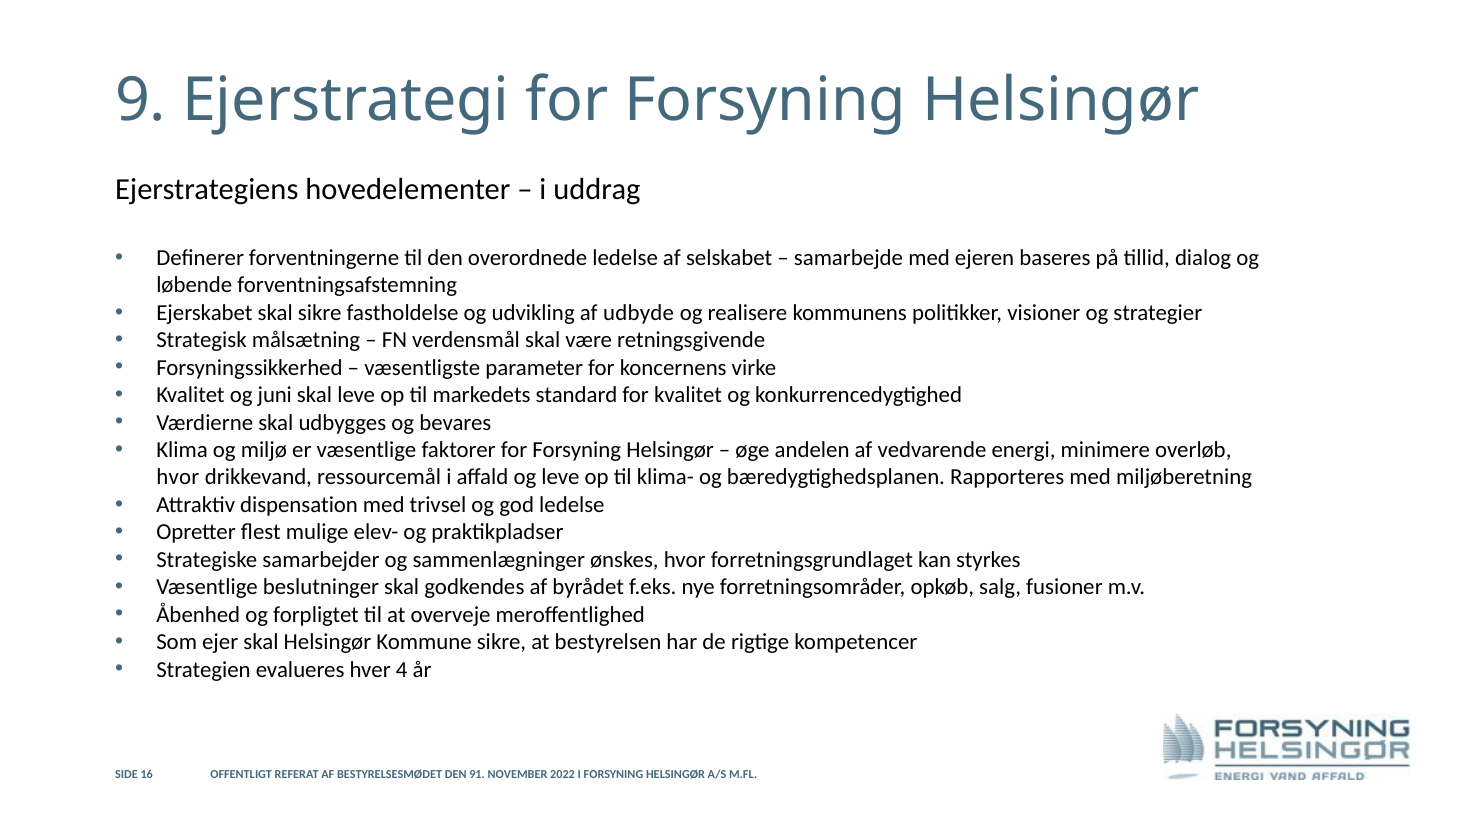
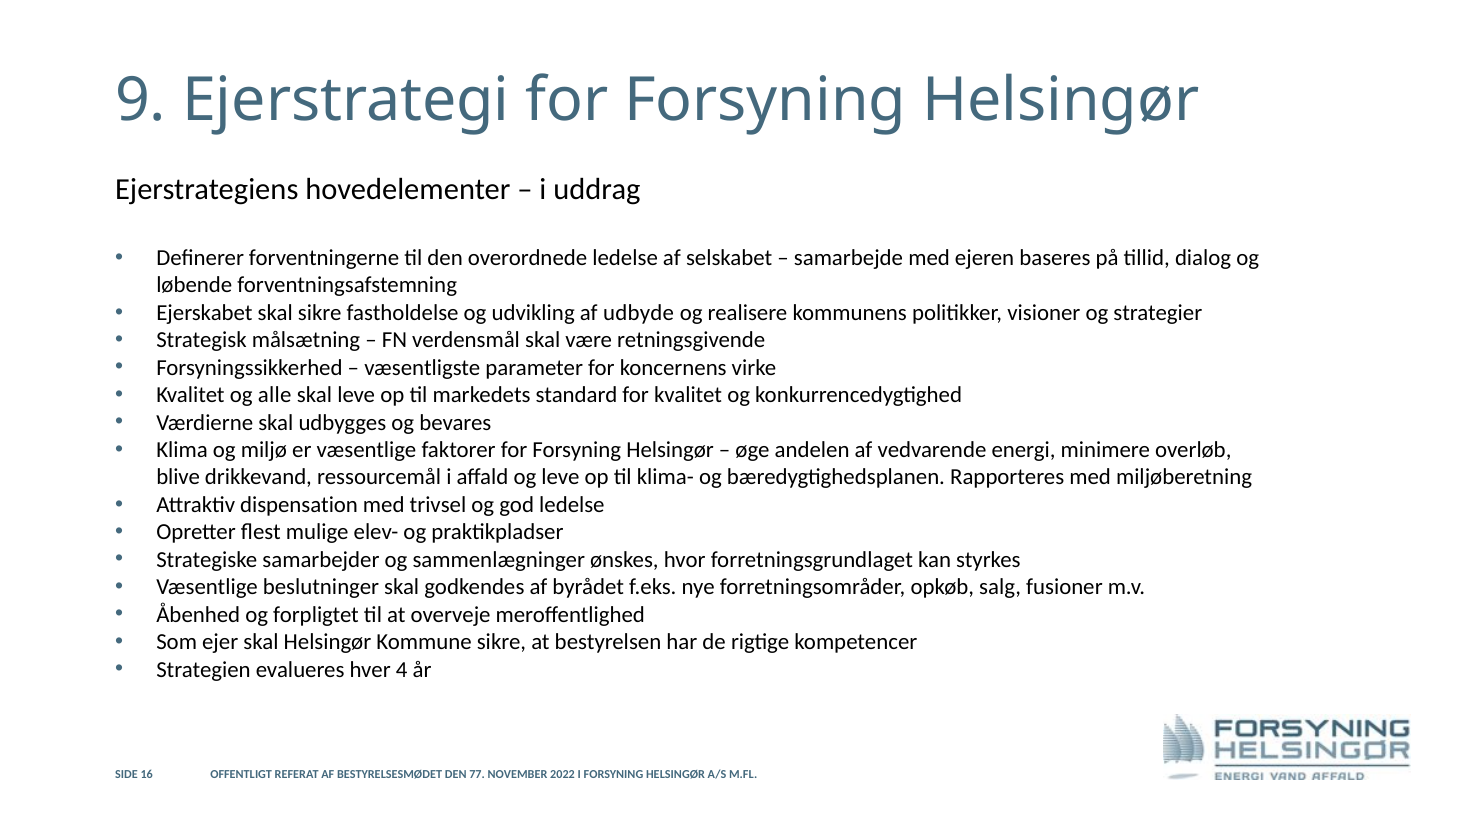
juni: juni -> alle (275, 395)
hvor: hvor -> blive (178, 477)
91: 91 -> 77 (477, 774)
